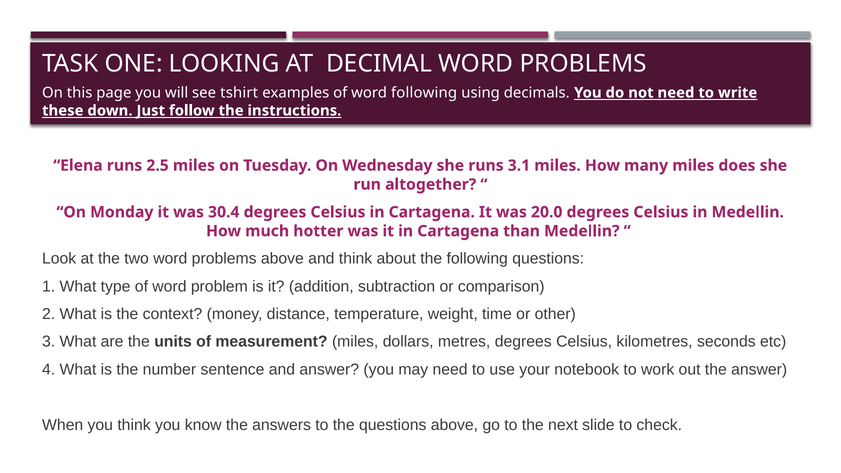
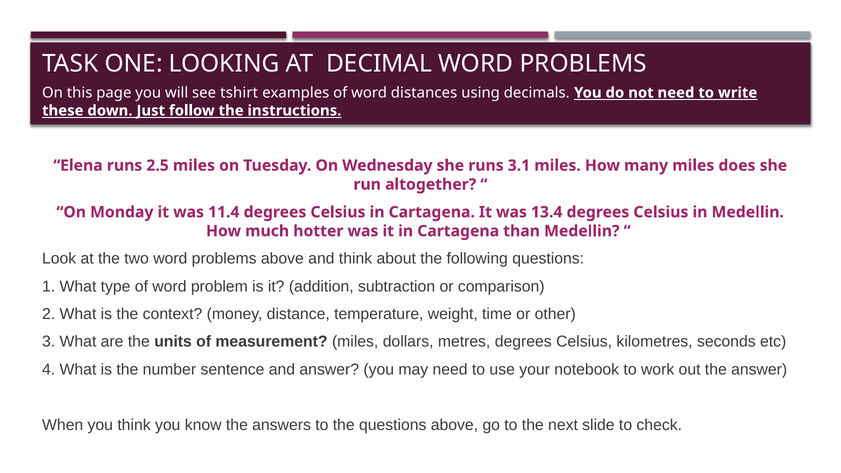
word following: following -> distances (424, 93)
30.4: 30.4 -> 11.4 (224, 212)
20.0: 20.0 -> 13.4 (547, 212)
